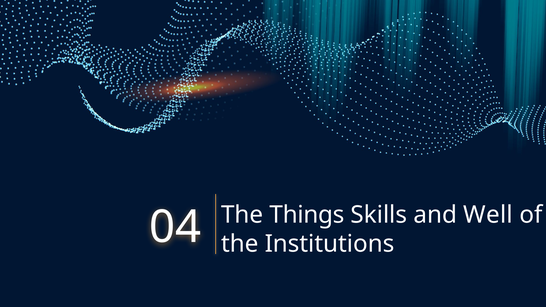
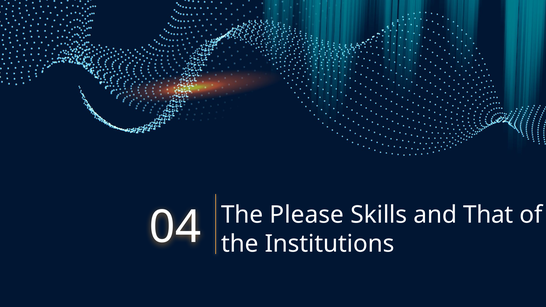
Things: Things -> Please (307, 215)
Well: Well -> That (488, 215)
